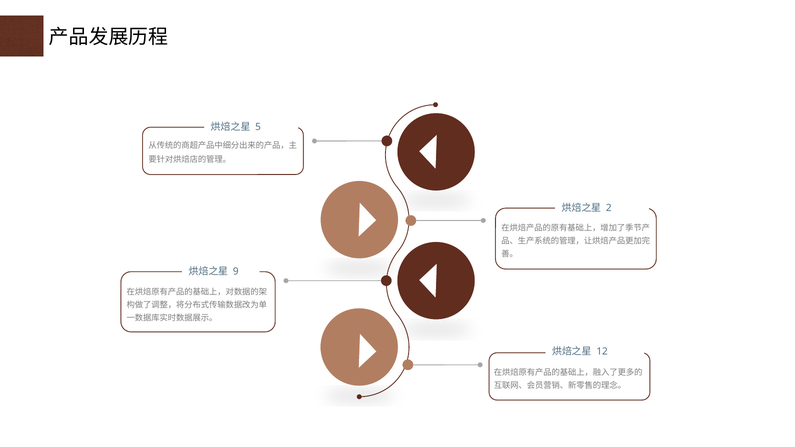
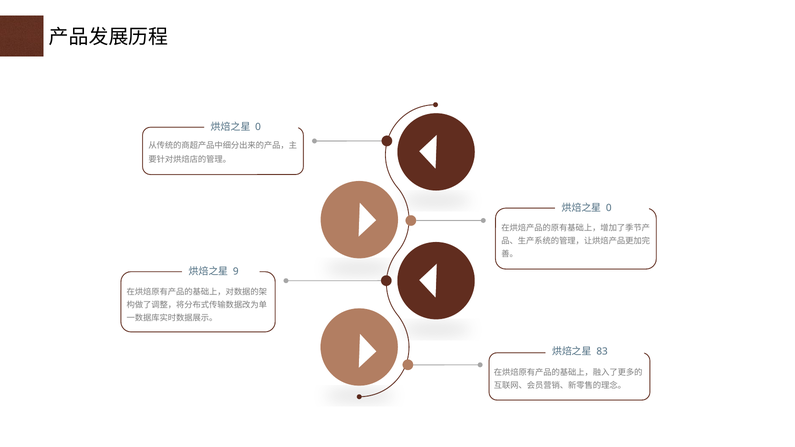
5: 5 -> 0 (258, 127)
2: 2 -> 0 (609, 208)
12: 12 -> 83 (602, 352)
